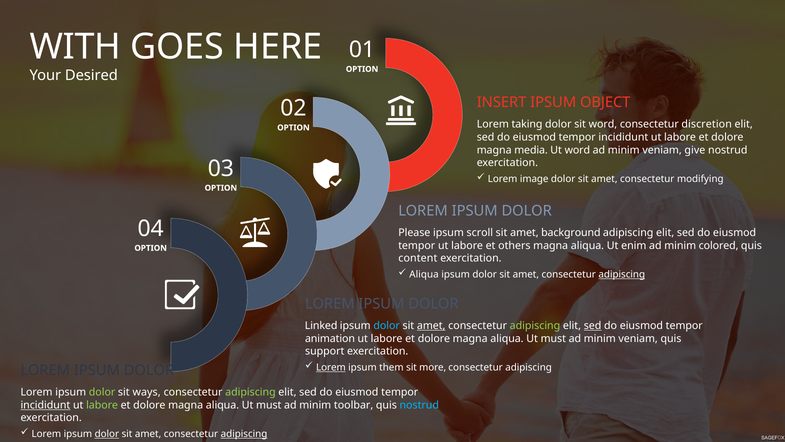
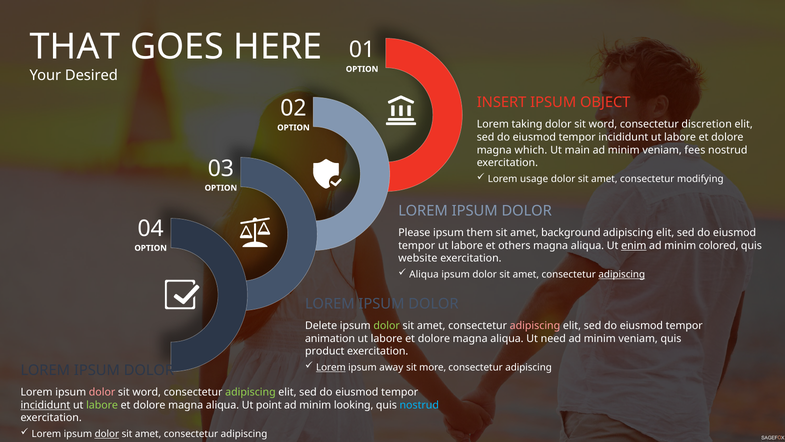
WITH: WITH -> THAT (75, 47)
media: media -> which (531, 150)
Ut word: word -> main (577, 150)
give: give -> fees (695, 150)
image: image -> usage (534, 179)
scroll: scroll -> them (480, 233)
enim underline: none -> present (634, 245)
content: content -> website (418, 258)
Linked: Linked -> Delete (321, 326)
dolor colour: light blue -> light green (387, 326)
amet underline: present -> none (431, 326)
adipiscing colour: light green -> pink (535, 326)
sed underline: present -> none (593, 326)
must: must -> need (553, 338)
support: support -> product (325, 351)
them: them -> away (391, 367)
dolor colour: light green -> pink (102, 392)
ways: ways -> word (147, 392)
must: must -> point (269, 405)
toolbar: toolbar -> looking (354, 405)
adipiscing underline: present -> none (244, 434)
